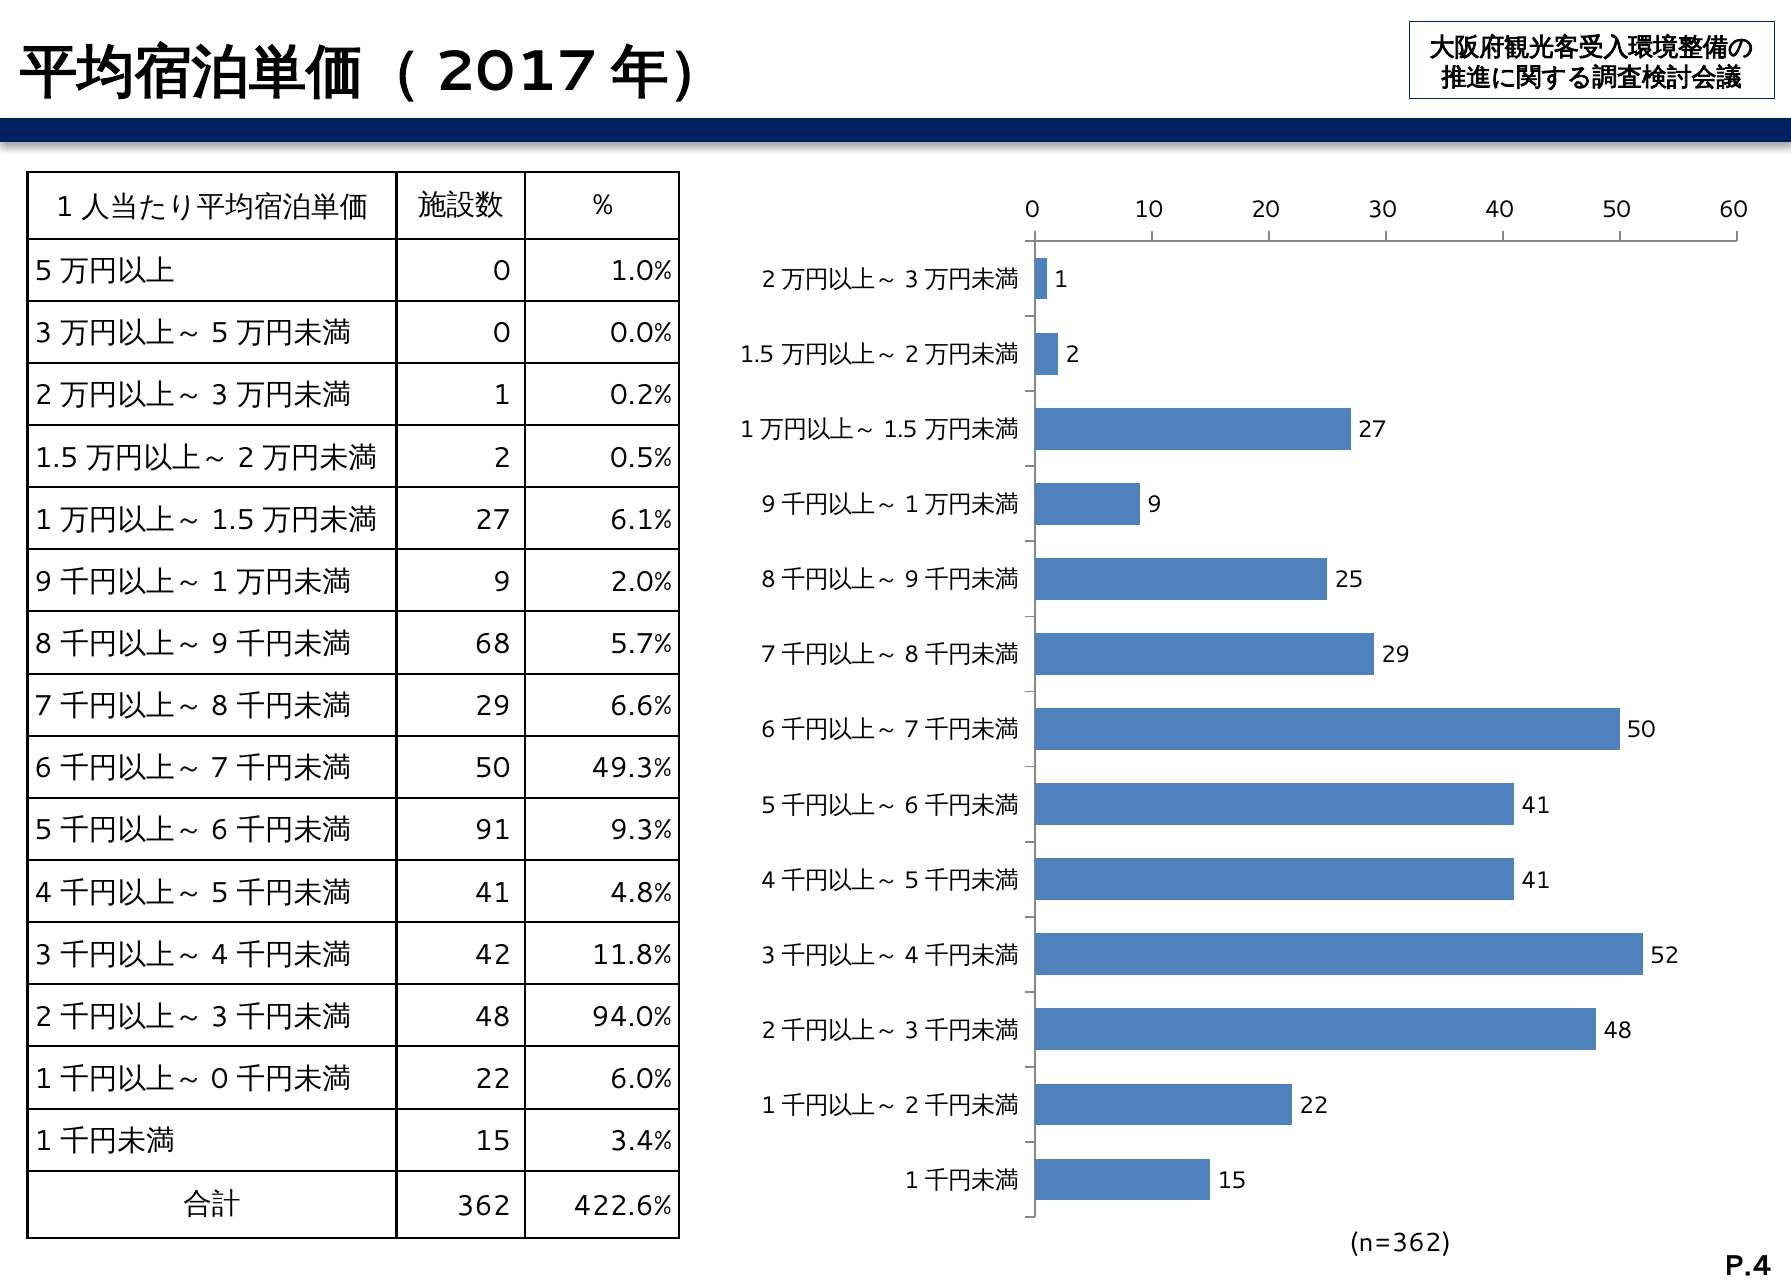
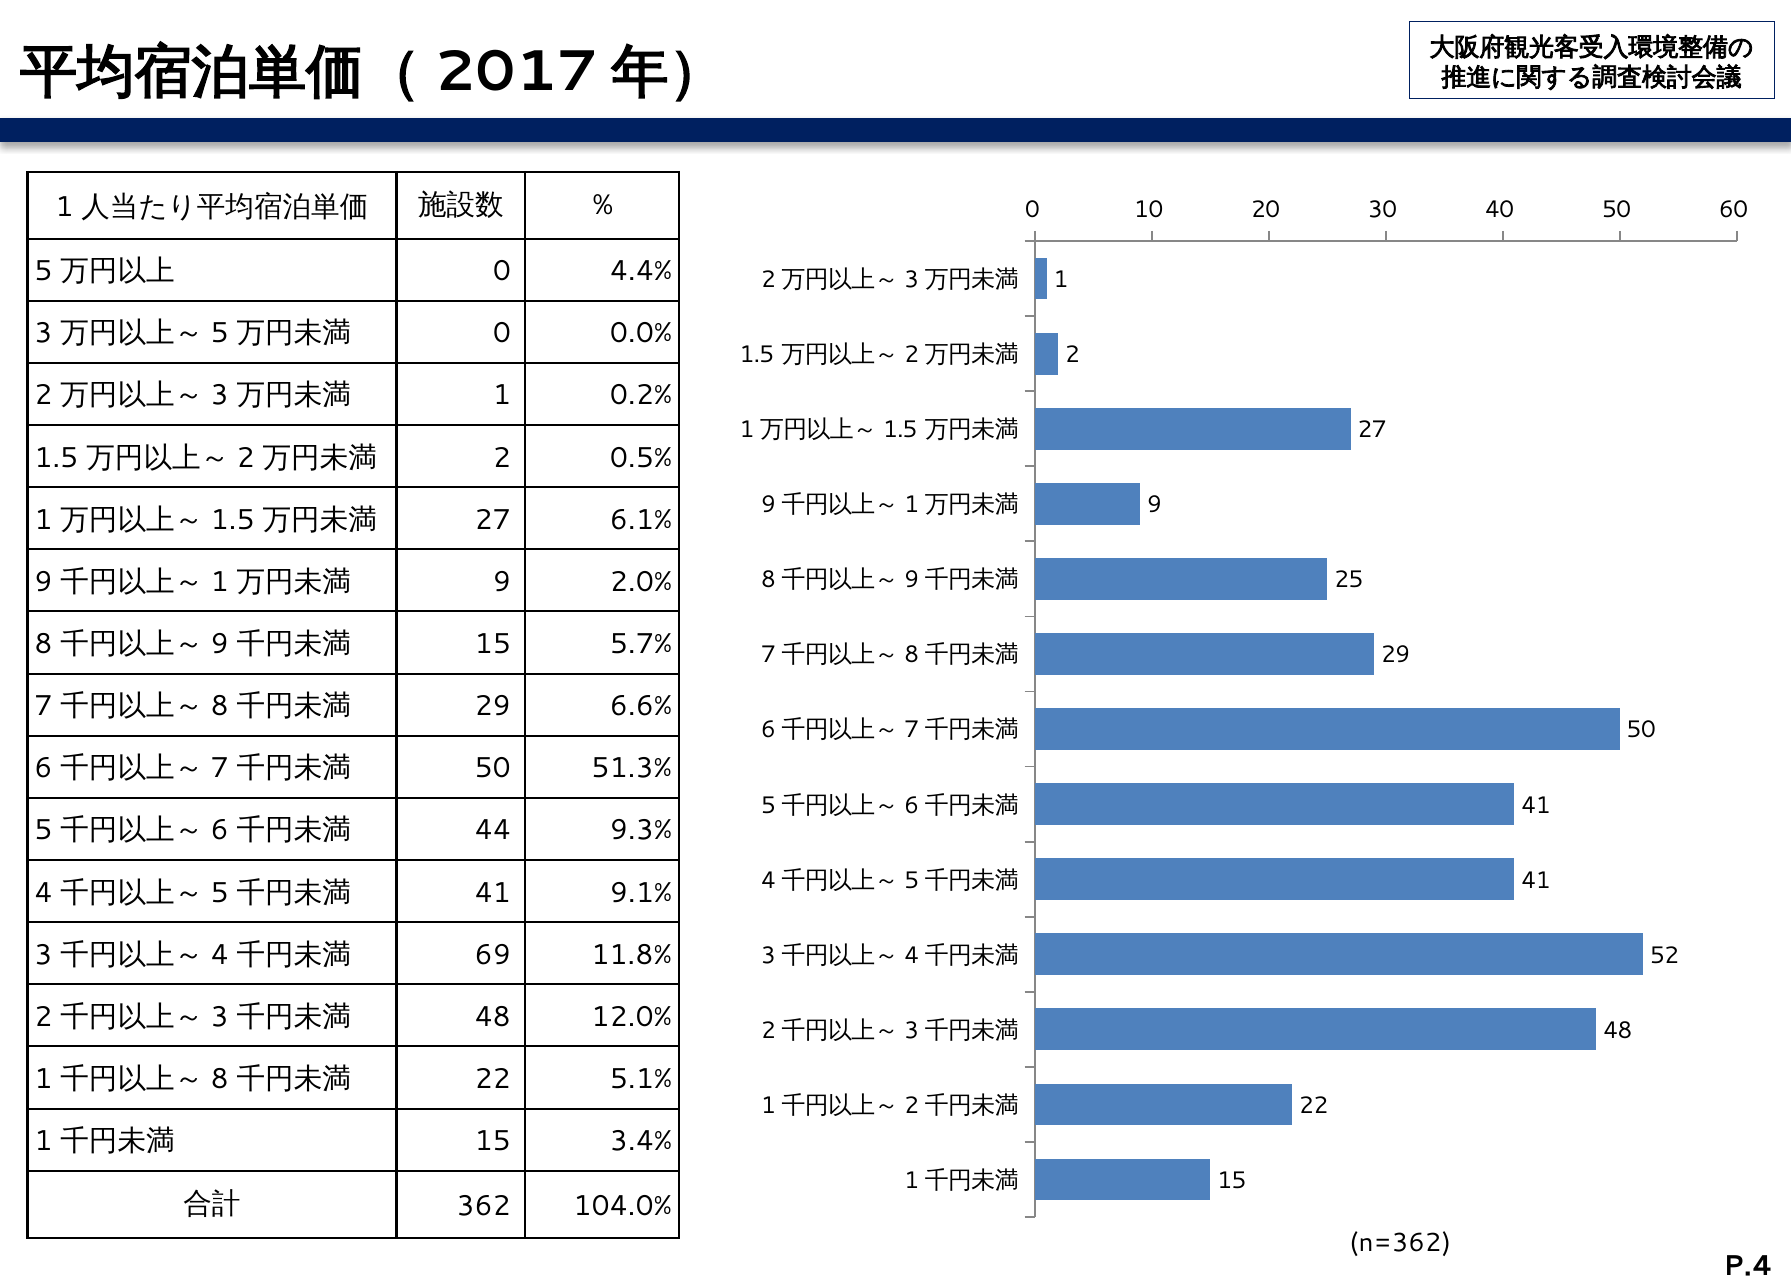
1.0%: 1.0% -> 4.4% (641, 271)
68: 68 -> 15 (493, 644)
49.3%: 49.3% -> 51.3% (632, 768)
91: 91 -> 44 (493, 830)
4.8%: 4.8% -> 9.1% (641, 892)
42: 42 -> 69 (493, 954)
94.0%: 94.0% -> 12.0% (632, 1016)
0: 0 -> 8 (220, 1079)
6.0%: 6.0% -> 5.1% (641, 1079)
422.6%: 422.6% -> 104.0% (623, 1205)
